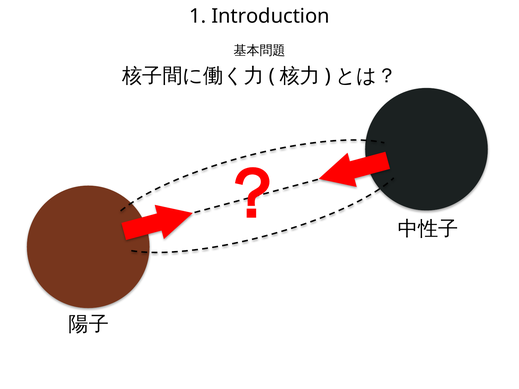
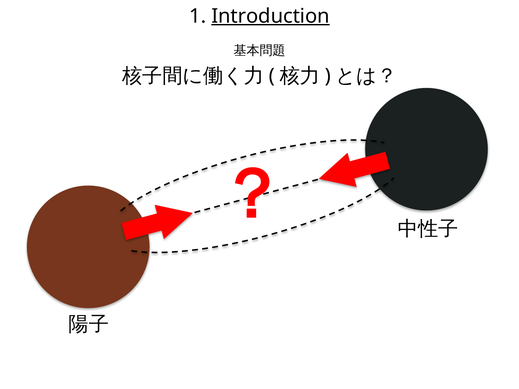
Introduction underline: none -> present (271, 16)
